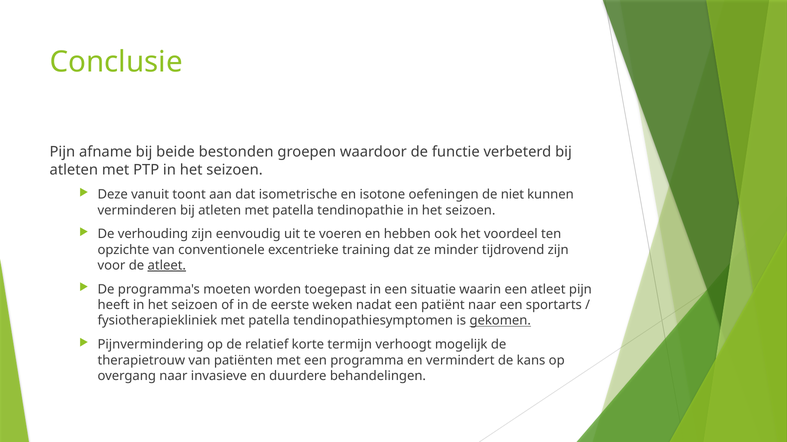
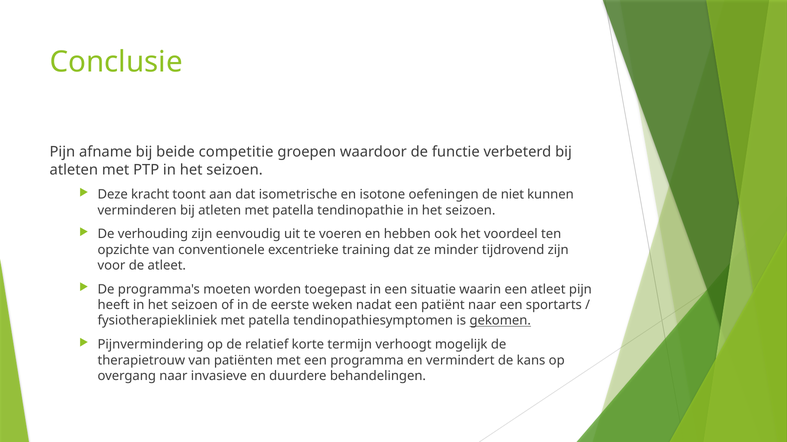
bestonden: bestonden -> competitie (236, 152)
vanuit: vanuit -> kracht (150, 195)
atleet underline: present -> none (167, 266)
